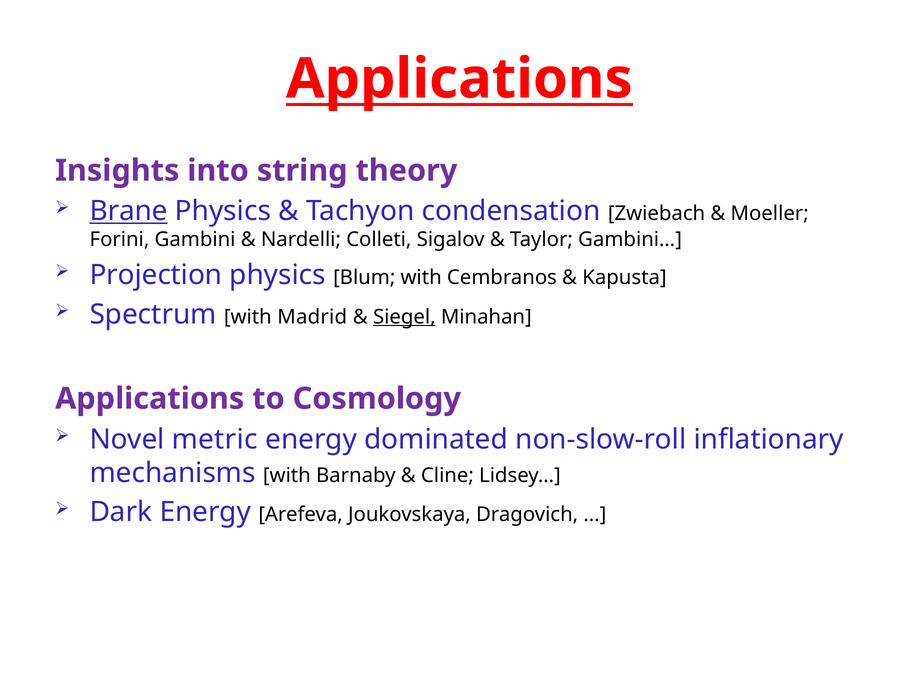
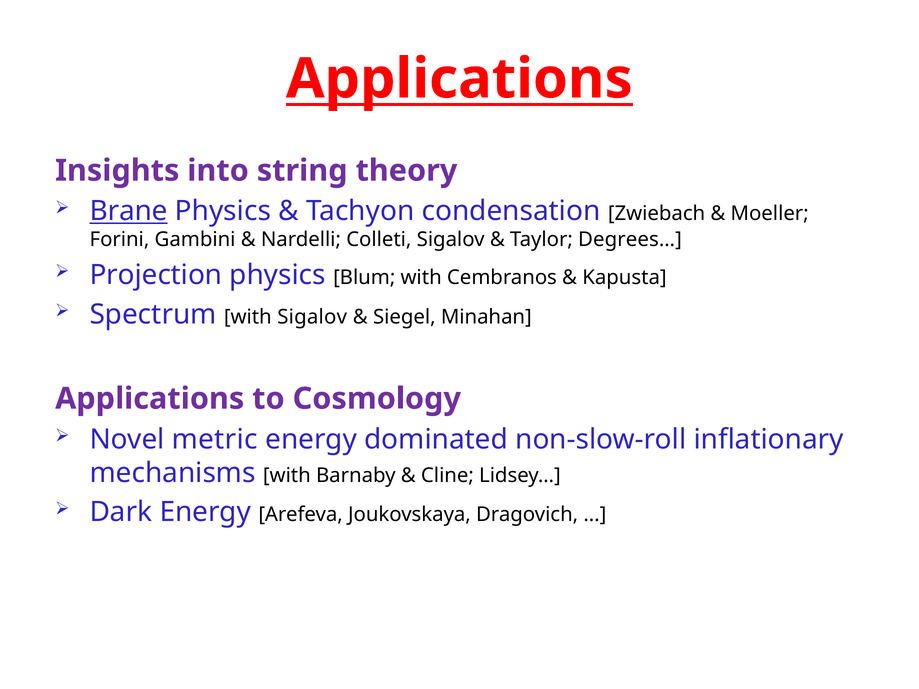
Gambini…: Gambini… -> Degrees… (630, 240)
with Madrid: Madrid -> Sigalov (312, 317)
Siegel underline: present -> none (404, 317)
